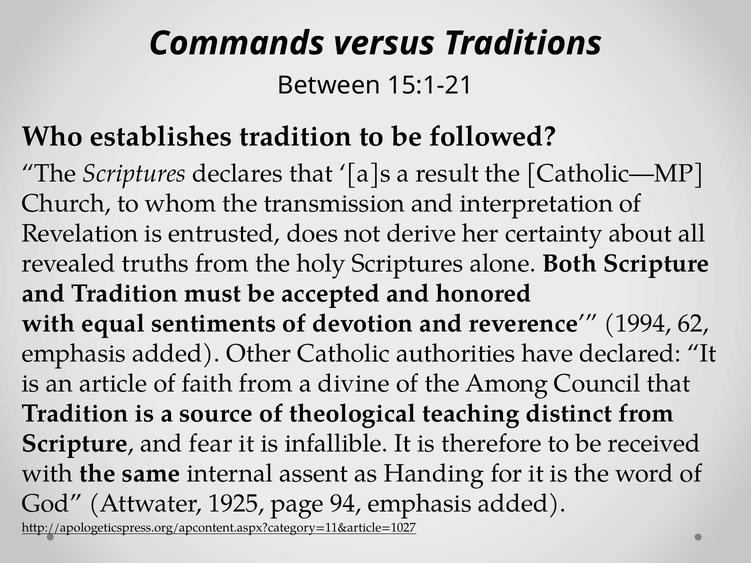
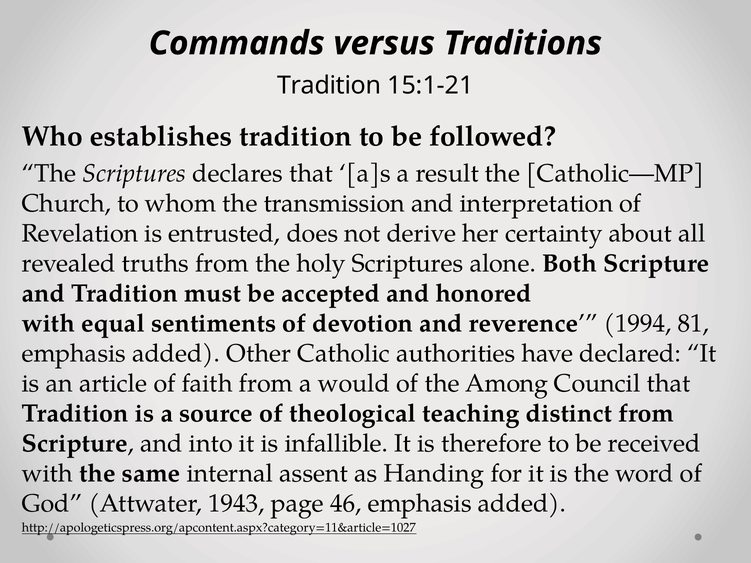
Between: Between -> Tradition (329, 85)
62: 62 -> 81 (694, 324)
divine: divine -> would (354, 384)
fear: fear -> into (211, 444)
1925: 1925 -> 1943 (236, 504)
94: 94 -> 46 (346, 504)
